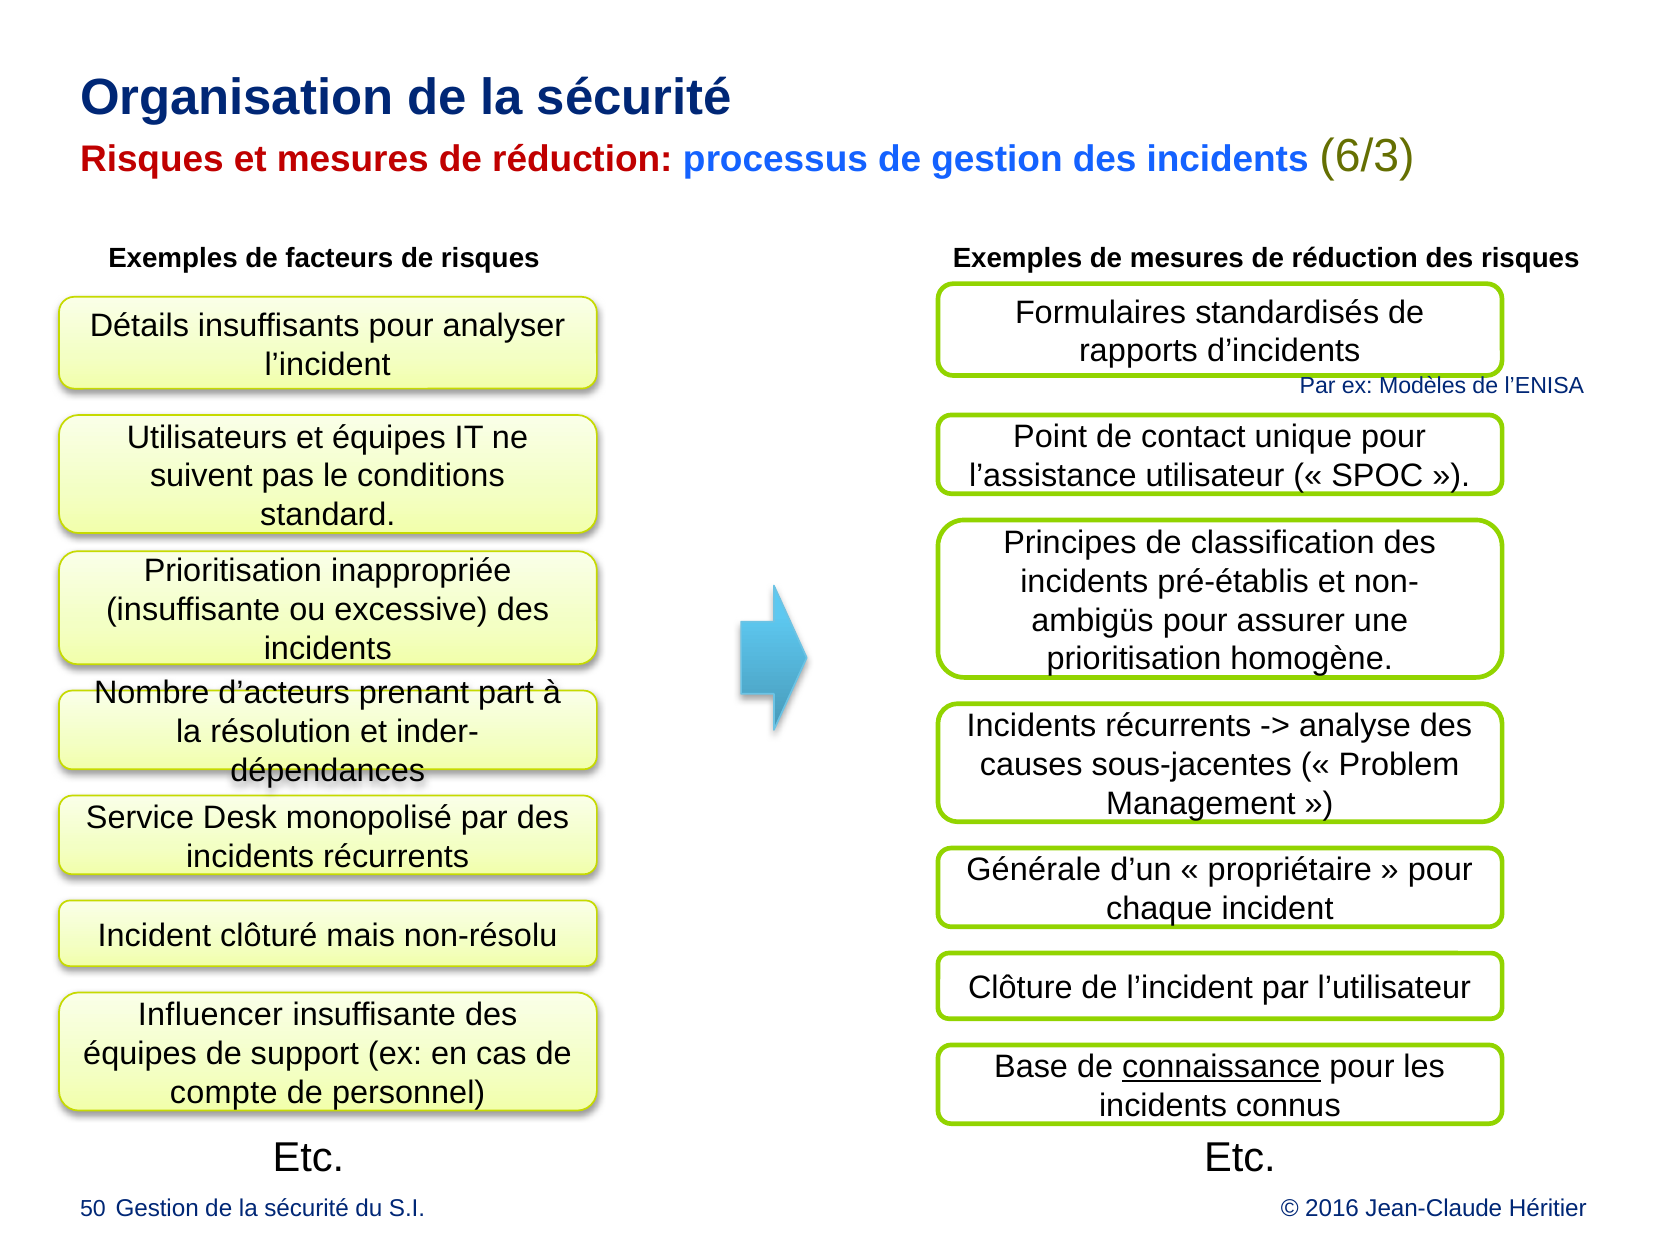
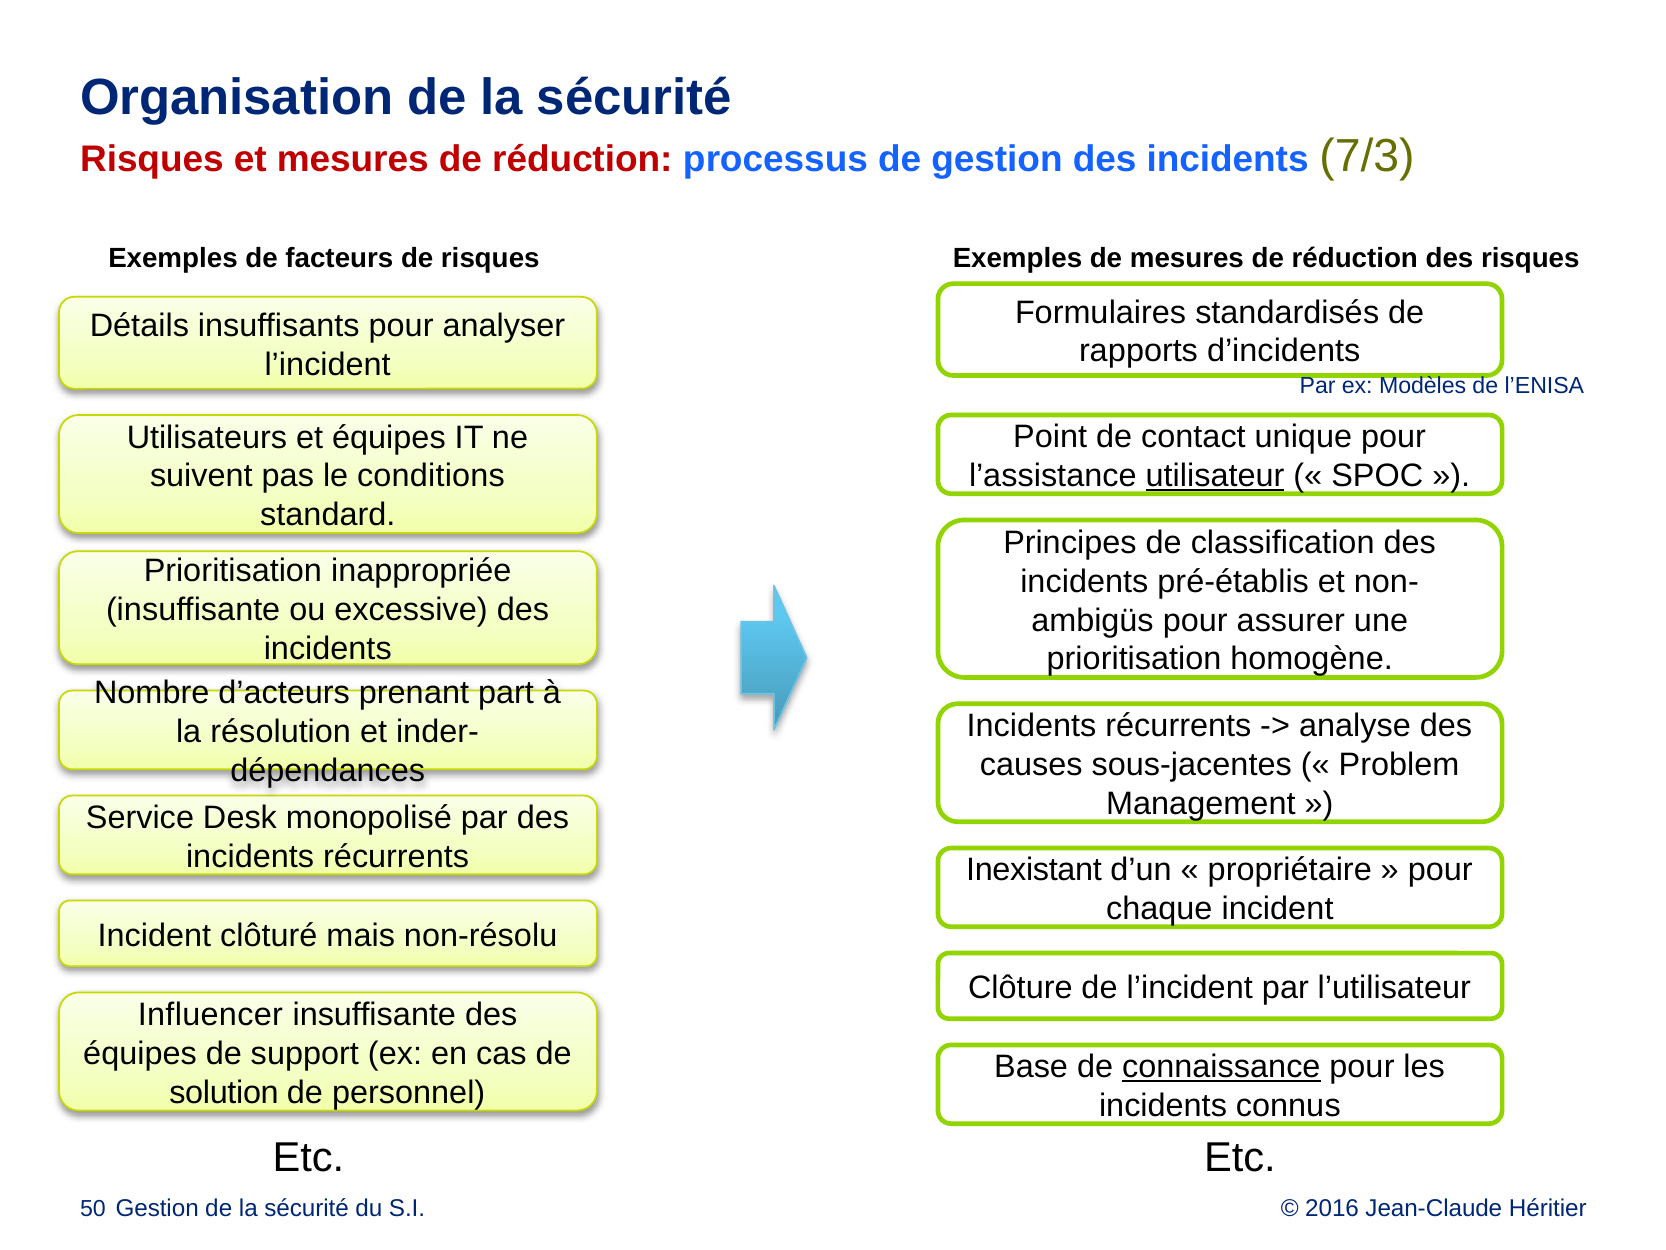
6/3: 6/3 -> 7/3 (1367, 156)
utilisateur underline: none -> present (1215, 476)
Générale: Générale -> Inexistant (1034, 870)
compte: compte -> solution (224, 1092)
